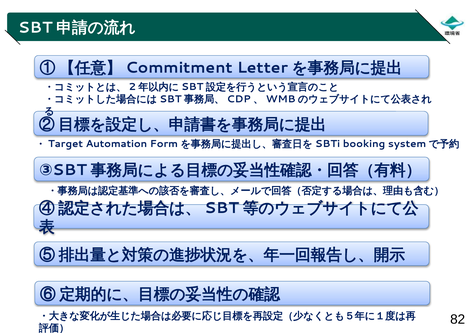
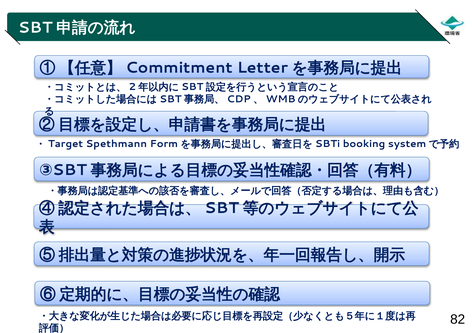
Automation: Automation -> Spethmann (116, 144)
